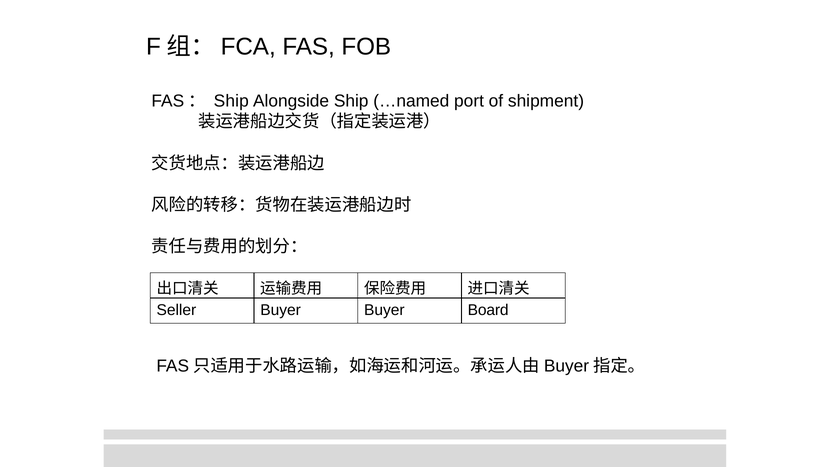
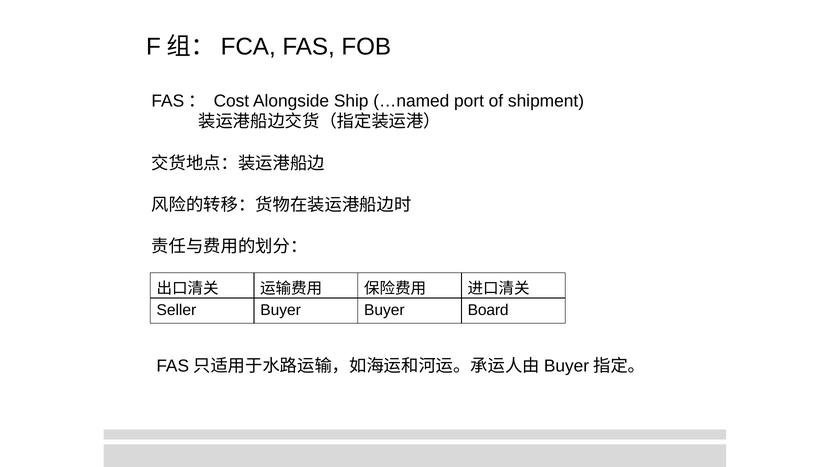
FAS： Ship: Ship -> Cost (231, 101)
